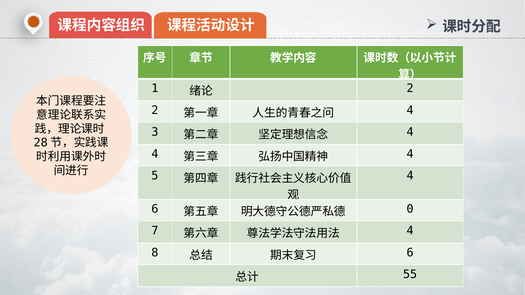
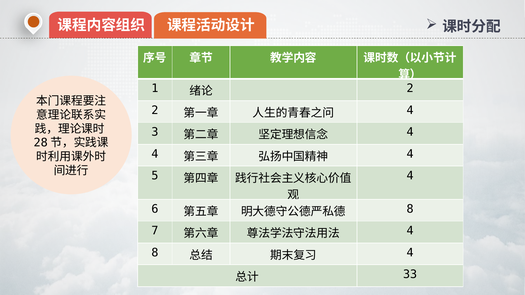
0: 0 -> 8 (410, 209)
6: 6 -> 4 (410, 253)
55: 55 -> 33 (410, 275)
